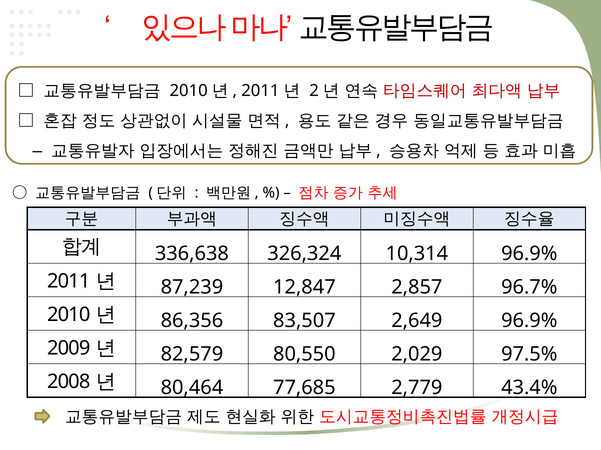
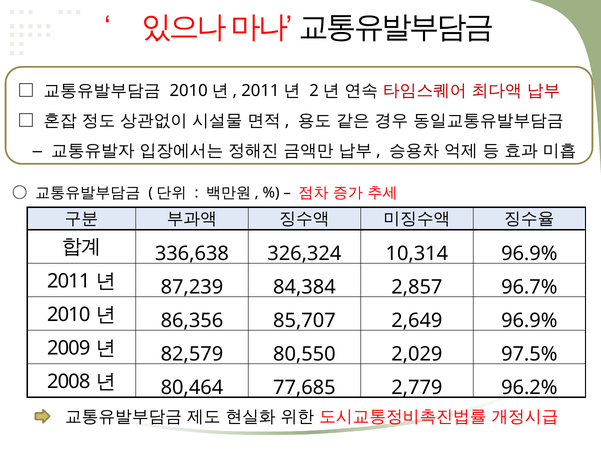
12,847: 12,847 -> 84,384 (304, 288)
83,507: 83,507 -> 85,707 (304, 321)
43.4%: 43.4% -> 96.2% (529, 388)
